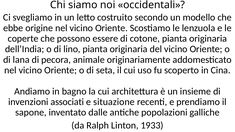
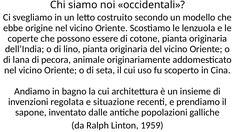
associati: associati -> regolata (67, 102)
1933: 1933 -> 1959 (152, 126)
